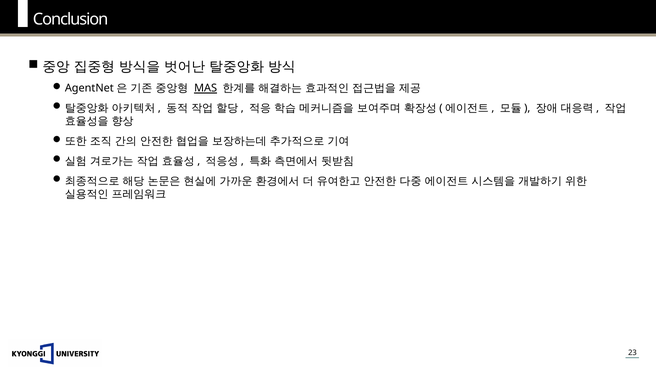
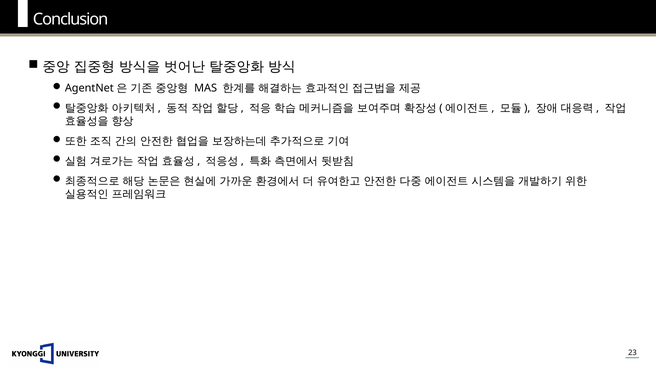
MAS underline: present -> none (206, 88)
